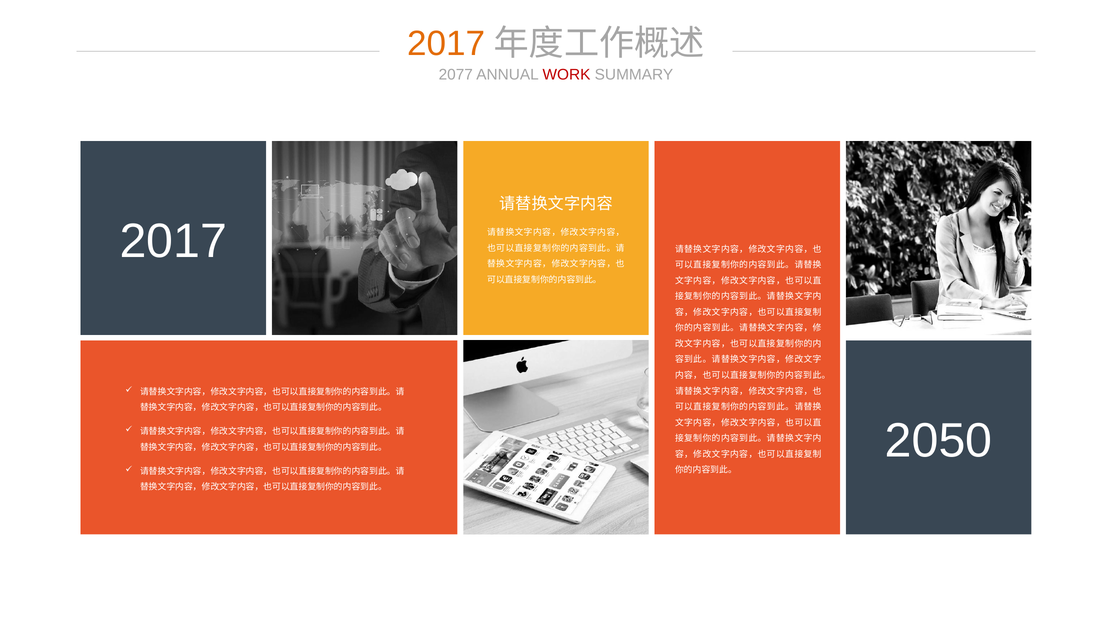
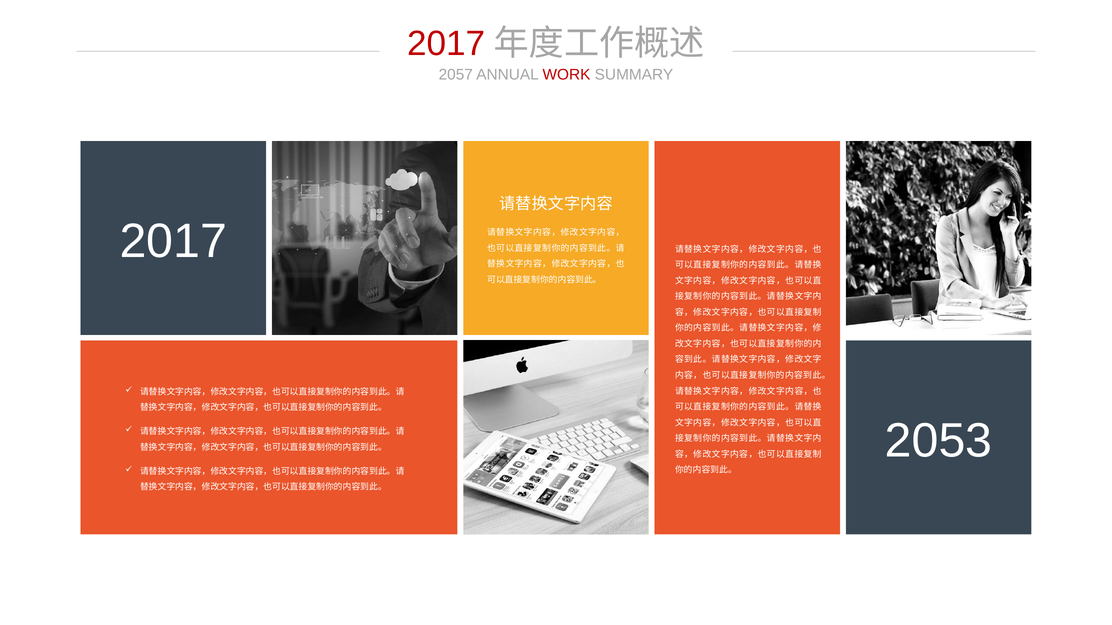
2017 colour: orange -> red (446, 44)
2077: 2077 -> 2057 (456, 75)
2050: 2050 -> 2053 (939, 441)
